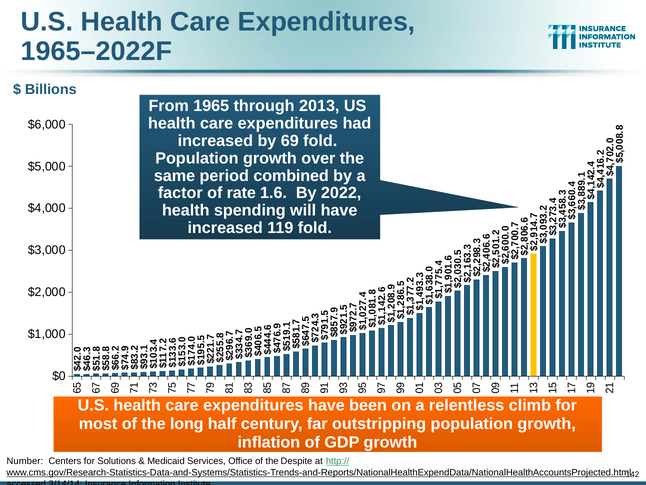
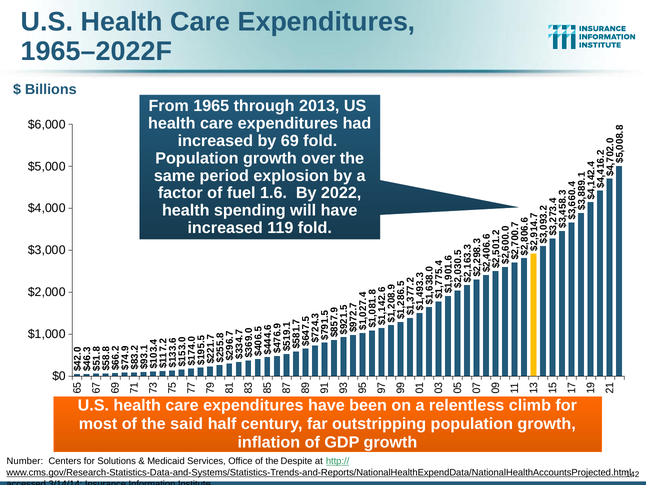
combined: combined -> explosion (291, 175)
rate: rate -> fuel (241, 193)
long: long -> said (187, 423)
